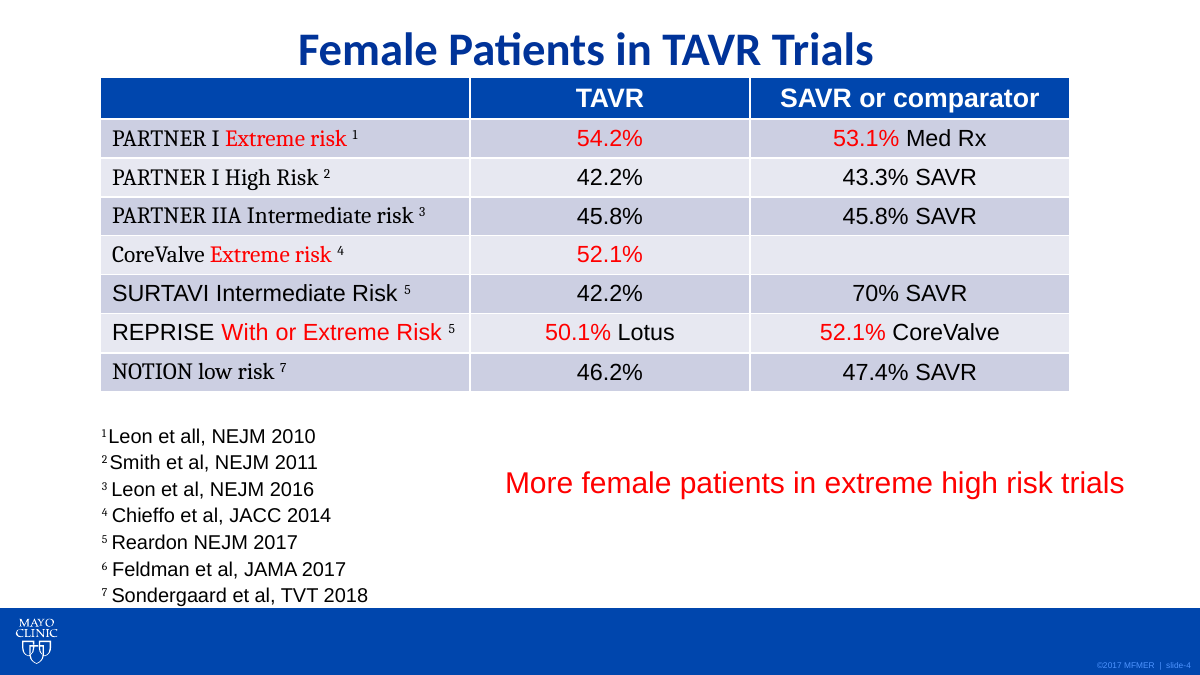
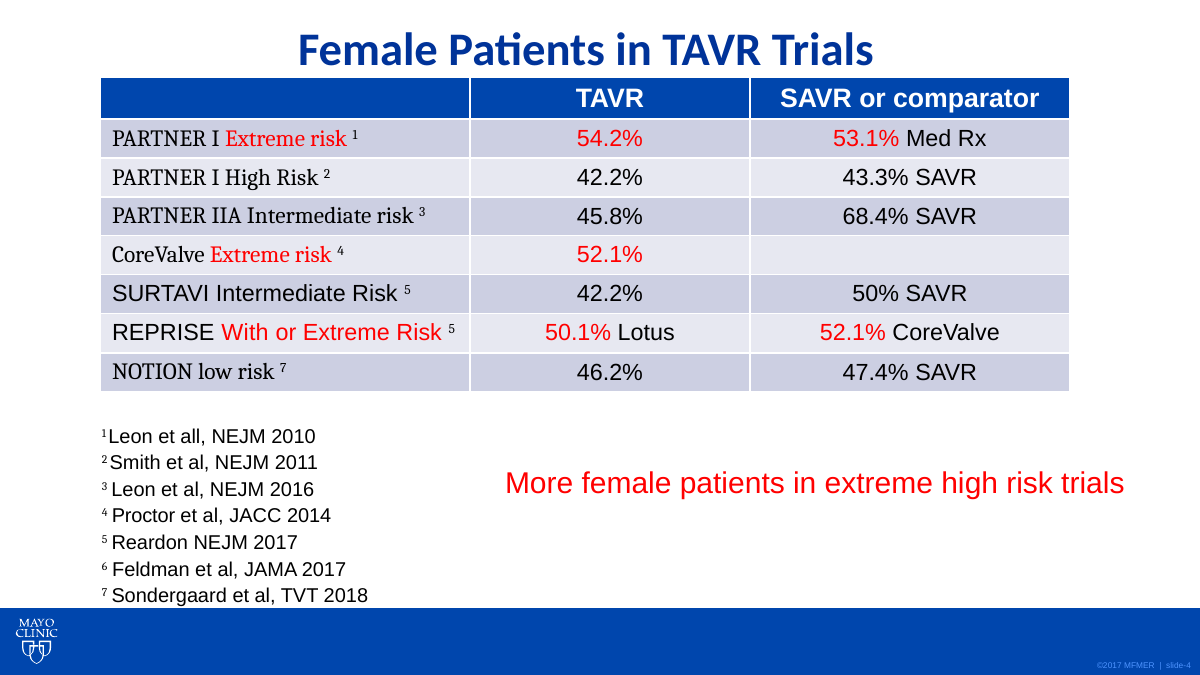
45.8% 45.8%: 45.8% -> 68.4% (876, 216)
70%: 70% -> 50% (876, 294)
Chieffo: Chieffo -> Proctor (143, 516)
